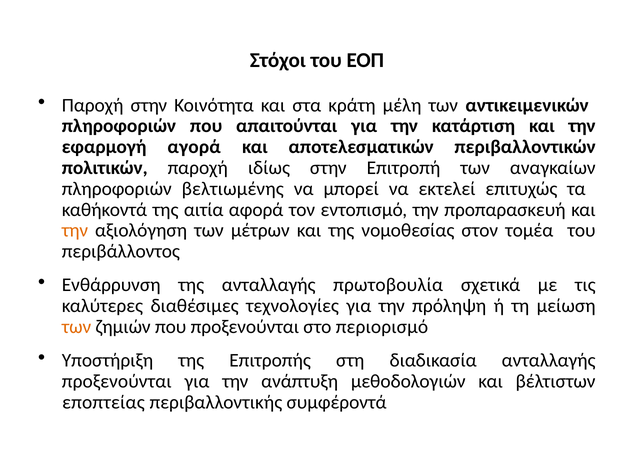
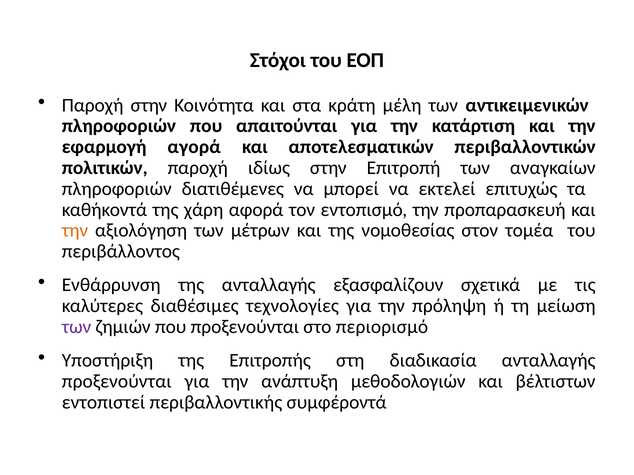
βελτιωμένης: βελτιωμένης -> διατιθέμενες (233, 189)
αιτία: αιτία -> χάρη (204, 210)
πρωτοβουλία: πρωτοβουλία -> εξασφαλίζουν (388, 285)
των colour: orange -> purple (77, 327)
εποπτείας: εποπτείας -> εντοπιστεί (104, 403)
